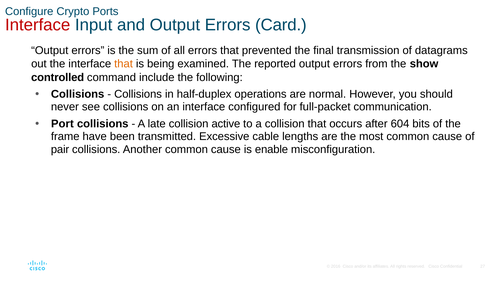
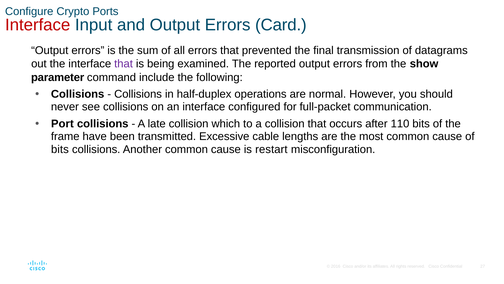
that colour: orange -> purple (124, 64)
controlled: controlled -> parameter (58, 77)
active: active -> which (226, 124)
604: 604 -> 110 (400, 124)
pair: pair -> bits (60, 149)
enable: enable -> restart (271, 149)
